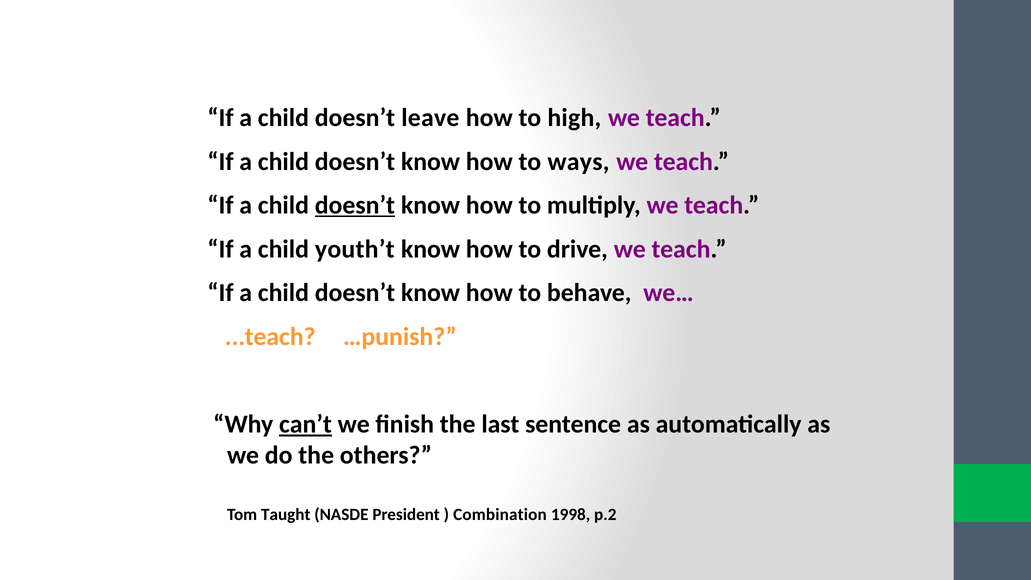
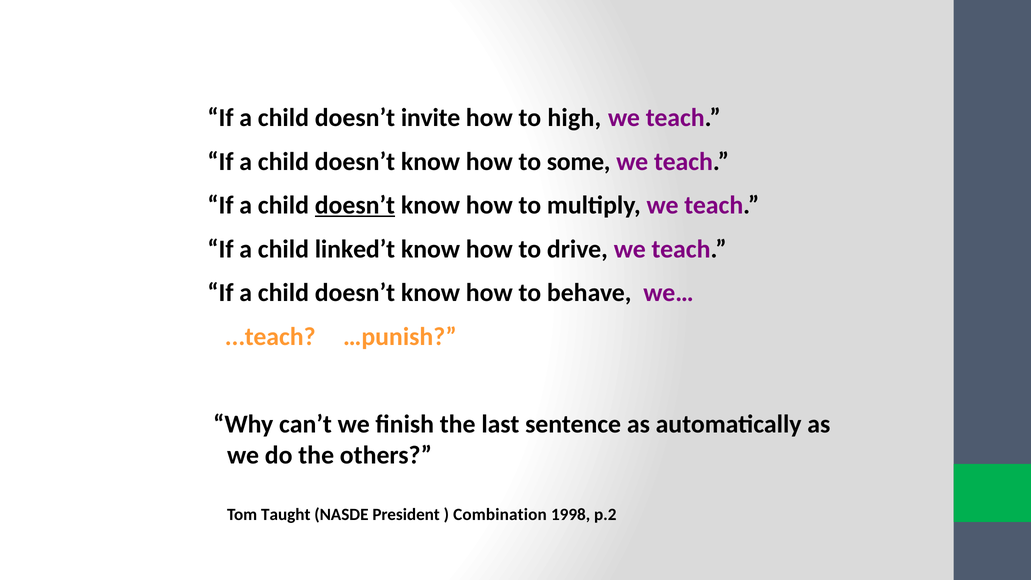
leave: leave -> invite (431, 118)
ways: ways -> some (579, 162)
youth’t: youth’t -> linked’t (355, 249)
can’t underline: present -> none (305, 424)
